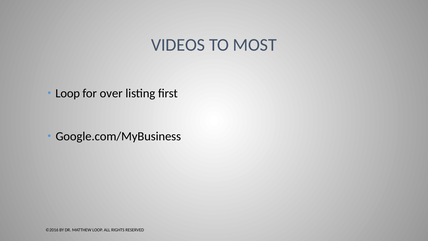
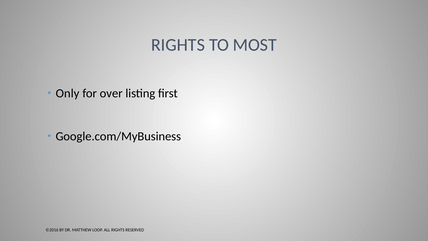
VIDEOS: VIDEOS -> RIGHTS (178, 45)
Loop: Loop -> Only (68, 93)
